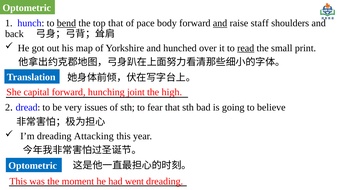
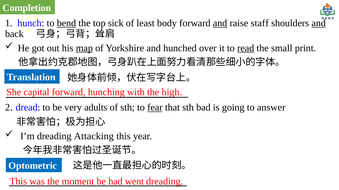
Optometric: Optometric -> Completion (27, 8)
top that: that -> sick (116, 23)
pace: pace -> least (146, 23)
and underline: none -> present (319, 23)
map underline: none -> present (84, 48)
joint: joint -> with (136, 92)
issues: issues -> adults (96, 108)
fear underline: none -> present (155, 108)
believe: believe -> answer (271, 108)
